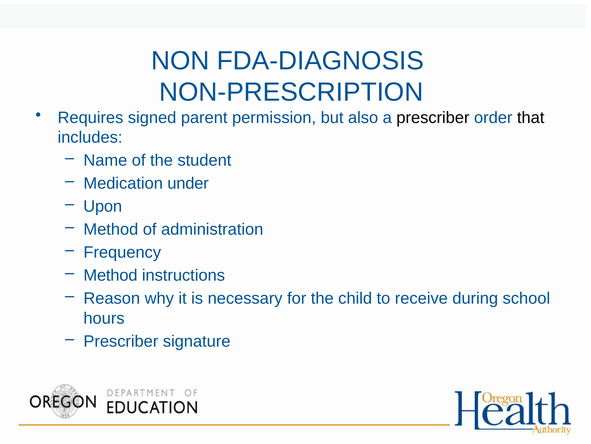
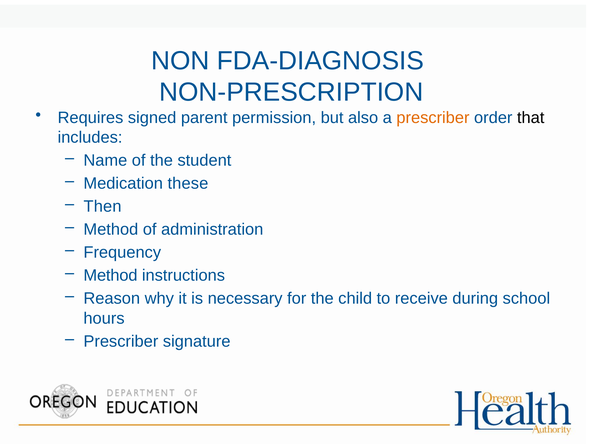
prescriber colour: black -> orange (433, 117)
under: under -> these (188, 183)
Upon: Upon -> Then (103, 206)
